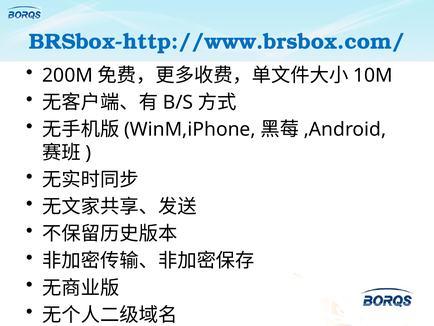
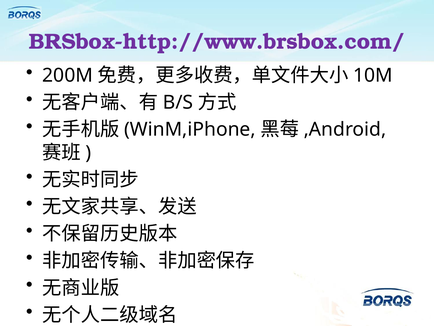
BRSbox-http://www.brsbox.com/ colour: blue -> purple (217, 42)
